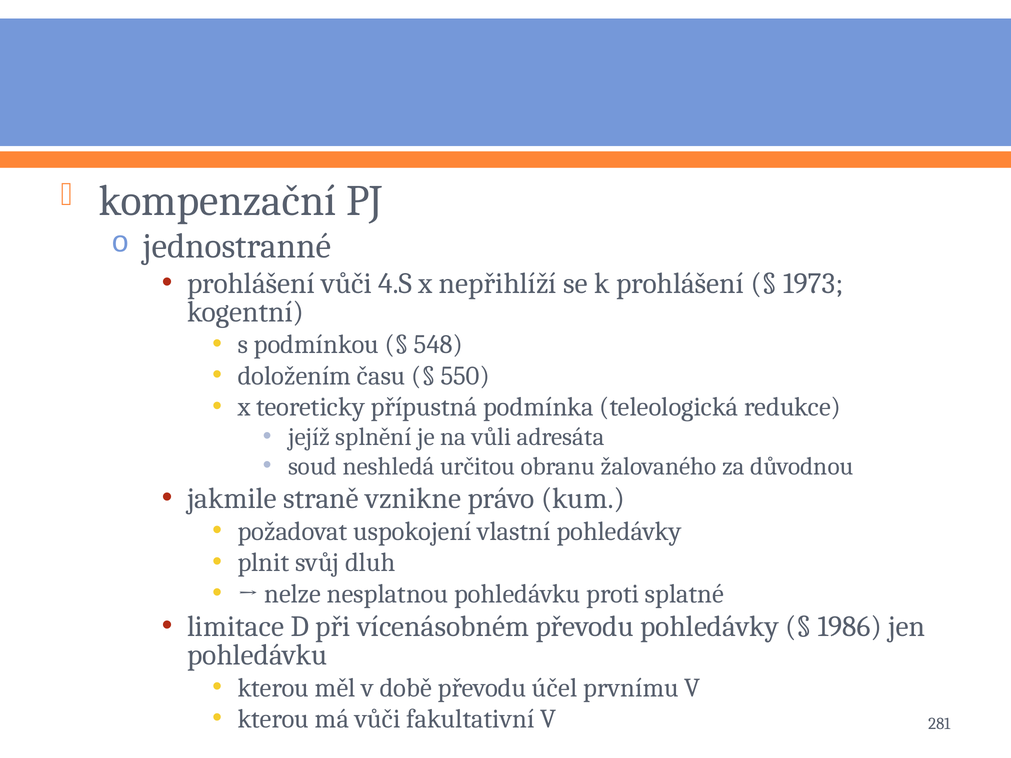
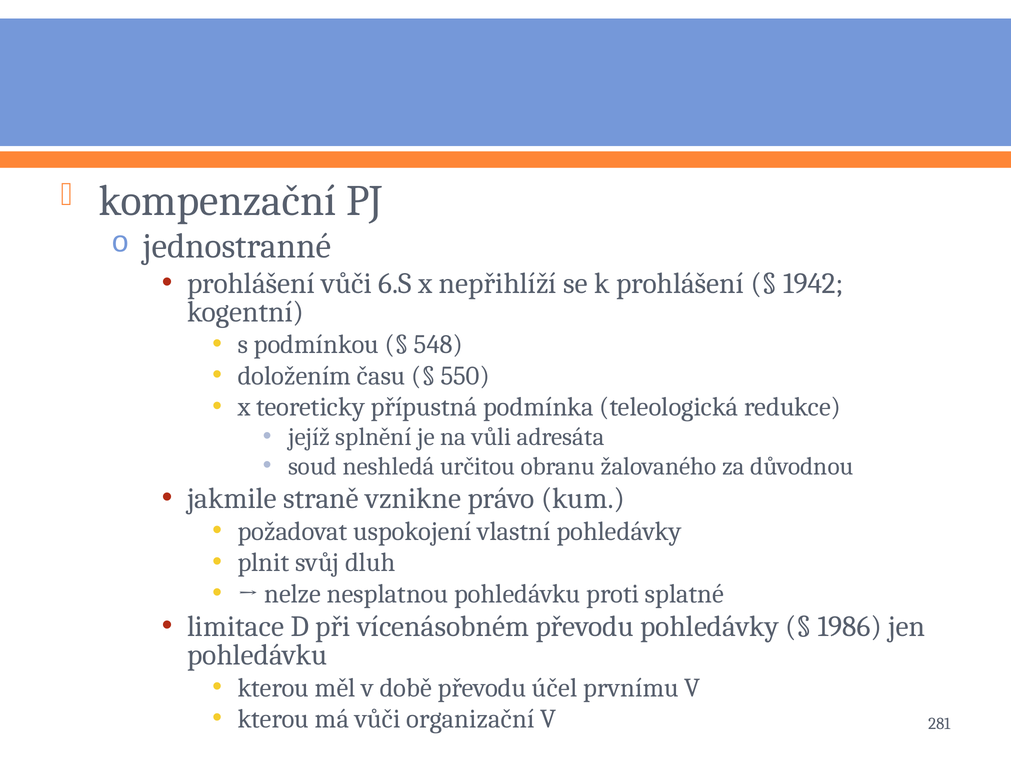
4.S: 4.S -> 6.S (395, 284)
1973: 1973 -> 1942 (813, 284)
fakultativní: fakultativní -> organizační (470, 719)
